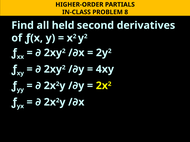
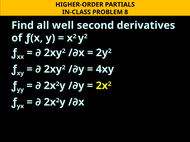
held: held -> well (63, 25)
